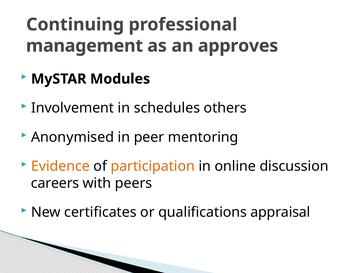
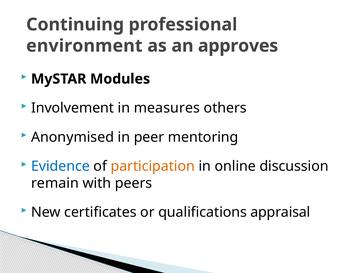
management: management -> environment (84, 46)
schedules: schedules -> measures (167, 108)
Evidence colour: orange -> blue (60, 166)
careers: careers -> remain (55, 183)
